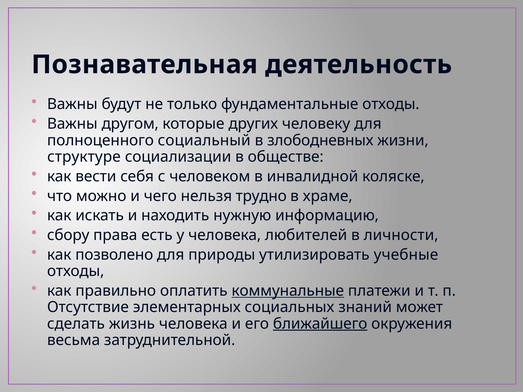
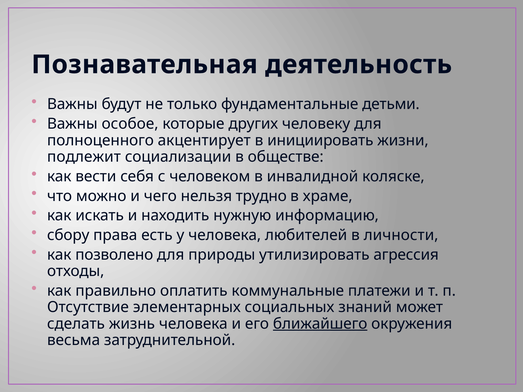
фундаментальные отходы: отходы -> детьми (391, 104)
другом: другом -> особое (130, 124)
социальный: социальный -> акцентирует (204, 140)
злободневных: злободневных -> инициировать (320, 140)
структуре: структуре -> подлежит (84, 157)
учебные: учебные -> агрессия (406, 255)
коммунальные underline: present -> none (288, 291)
